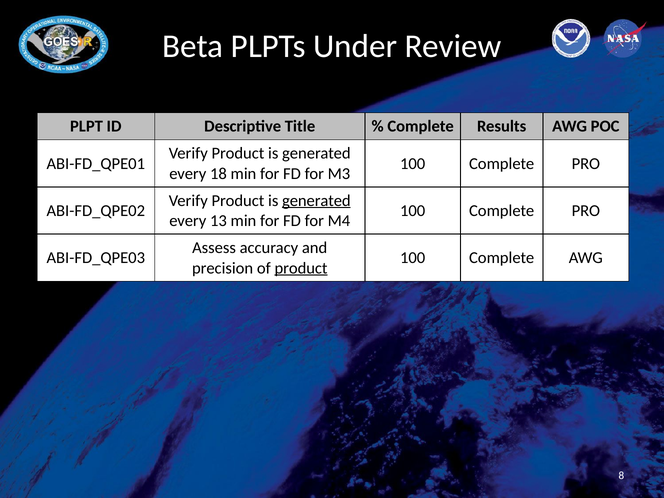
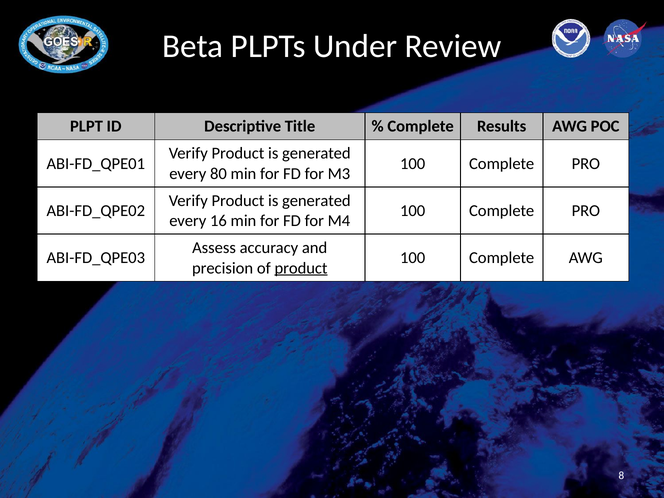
18: 18 -> 80 (218, 174)
generated underline: present -> none (316, 201)
13: 13 -> 16 (218, 221)
